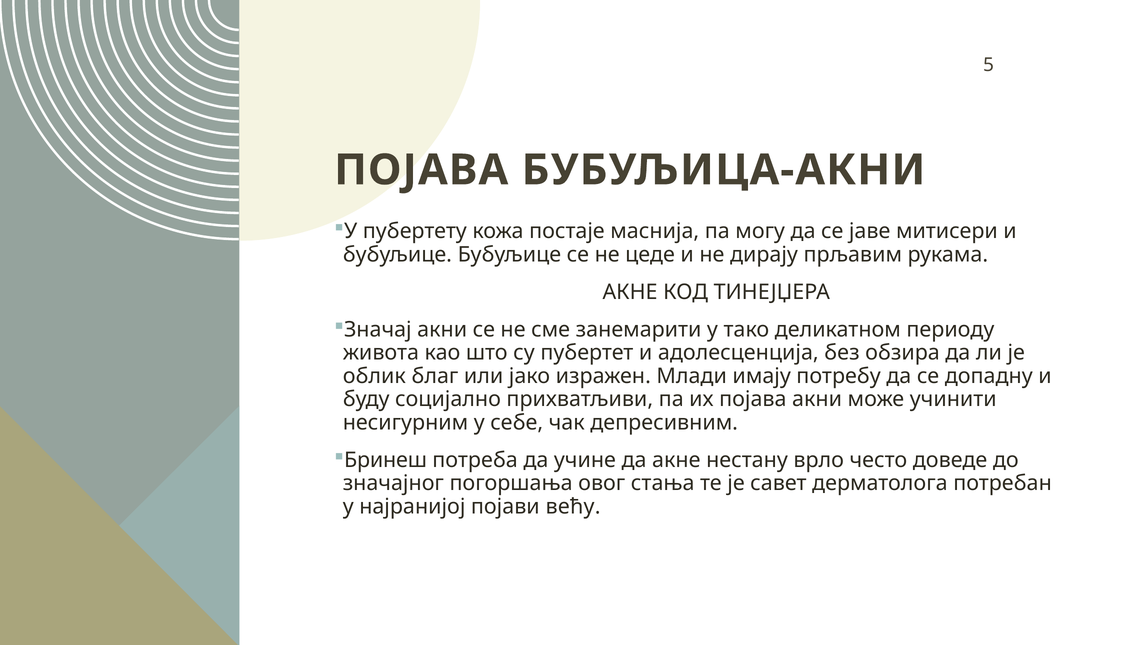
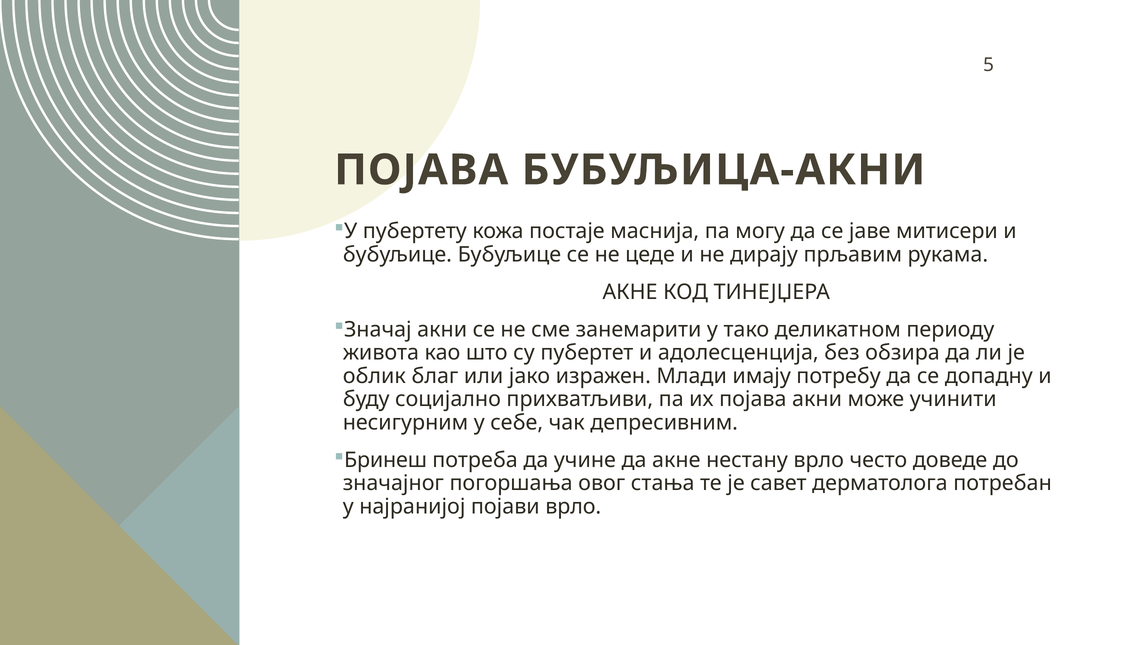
појави већу: већу -> врло (573, 507)
